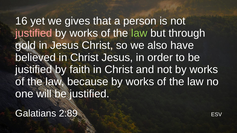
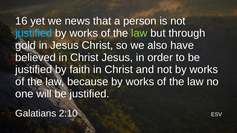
gives: gives -> news (77, 21)
justified colour: pink -> light blue (34, 33)
2:89: 2:89 -> 2:10 (68, 114)
